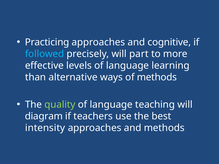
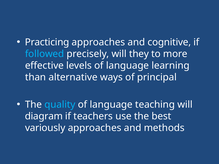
part: part -> they (139, 54)
of methods: methods -> principal (157, 77)
quality colour: light green -> light blue (60, 105)
intensity: intensity -> variously (45, 128)
